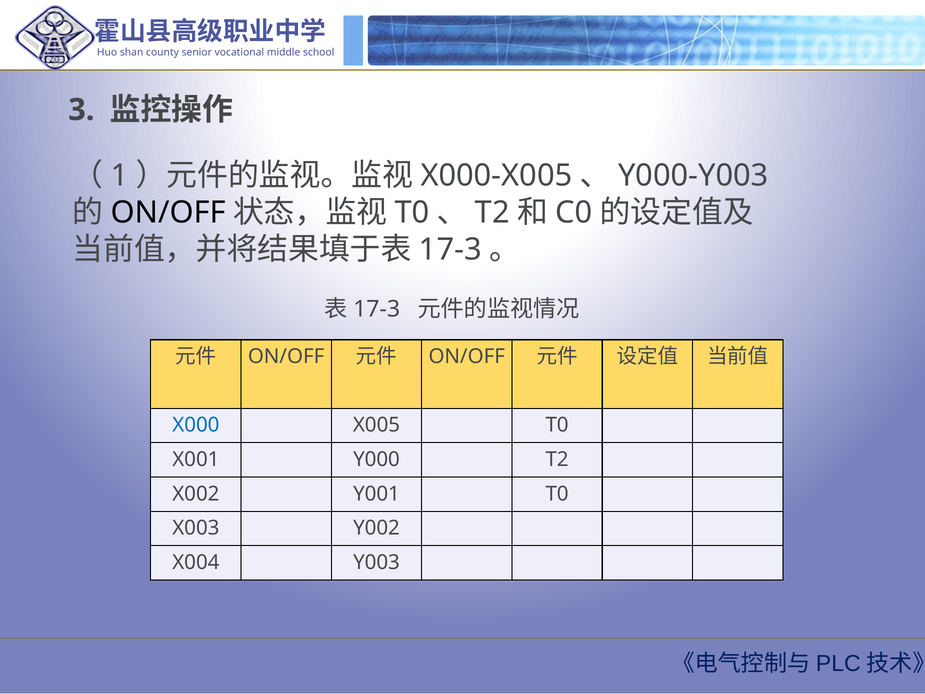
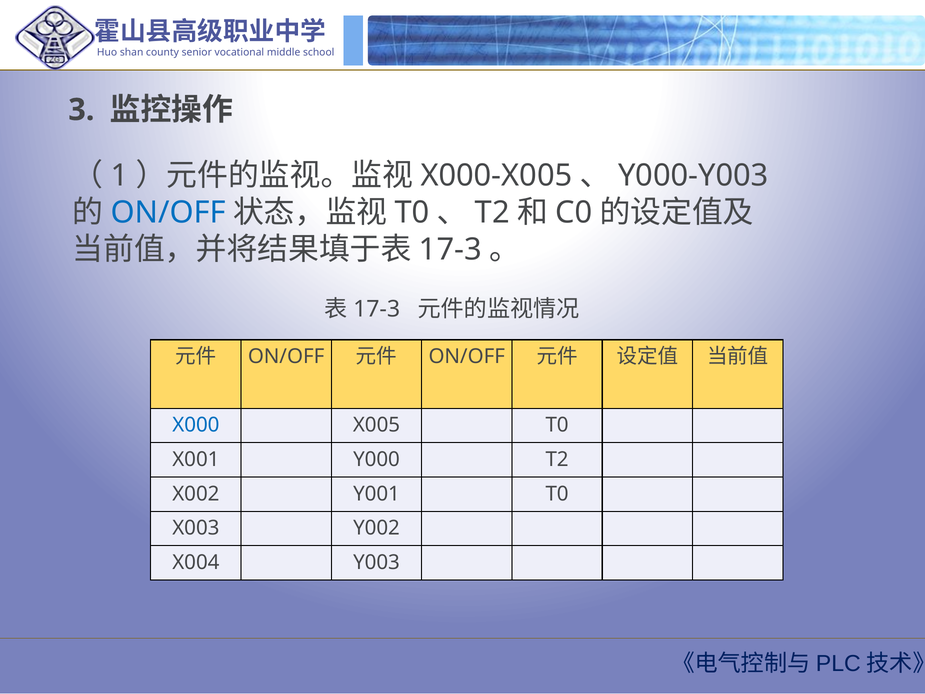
ON/OFF colour: black -> blue (168, 212)
